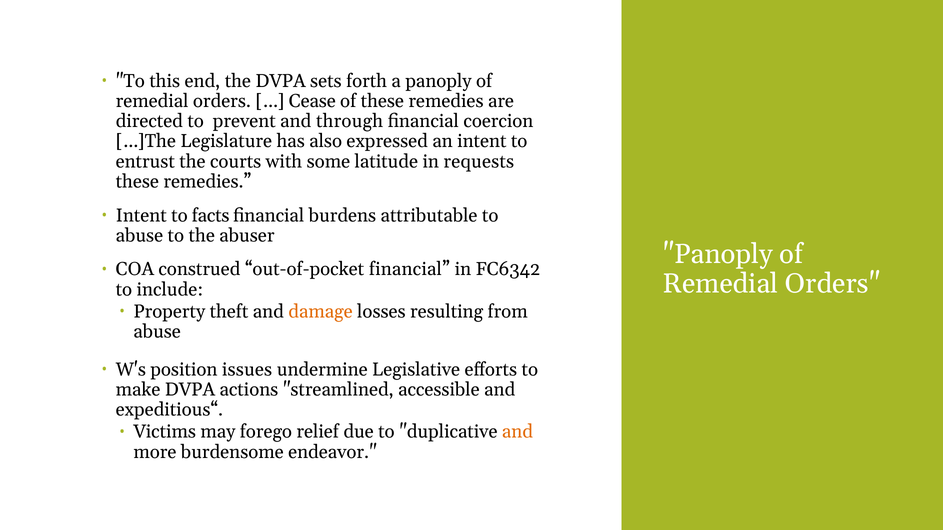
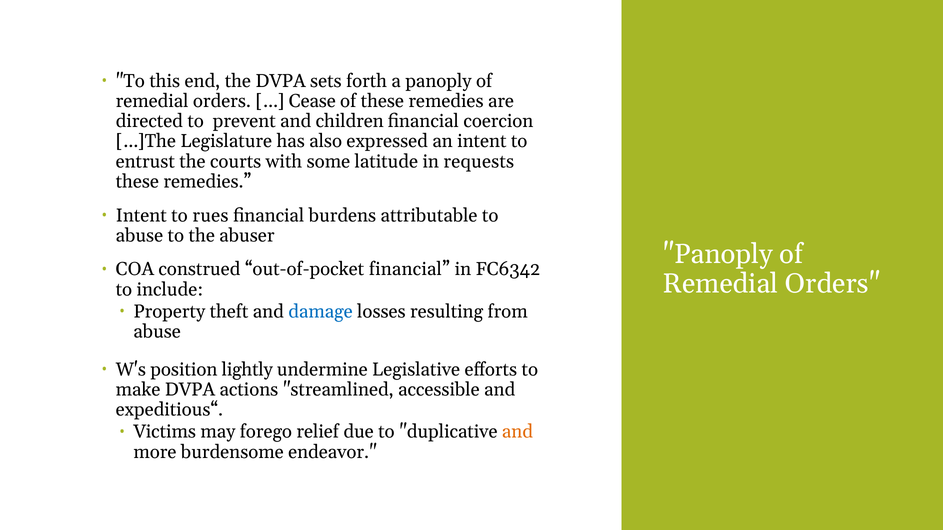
through: through -> children (350, 121)
facts: facts -> rues (210, 216)
damage colour: orange -> blue (321, 312)
issues: issues -> lightly (247, 370)
